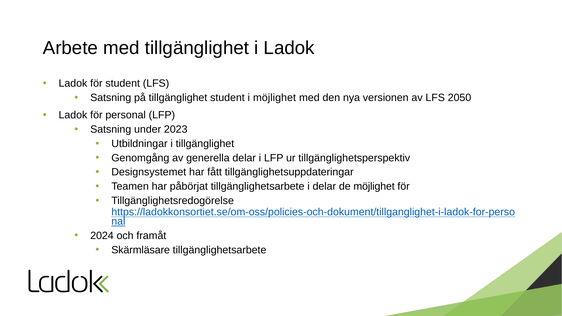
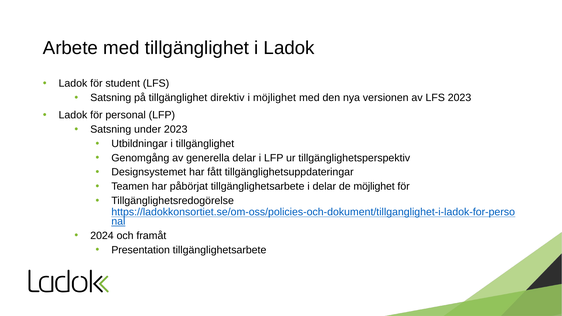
tillgänglighet student: student -> direktiv (227, 98)
LFS 2050: 2050 -> 2023 (459, 98)
Skärmläsare: Skärmläsare -> Presentation (141, 250)
